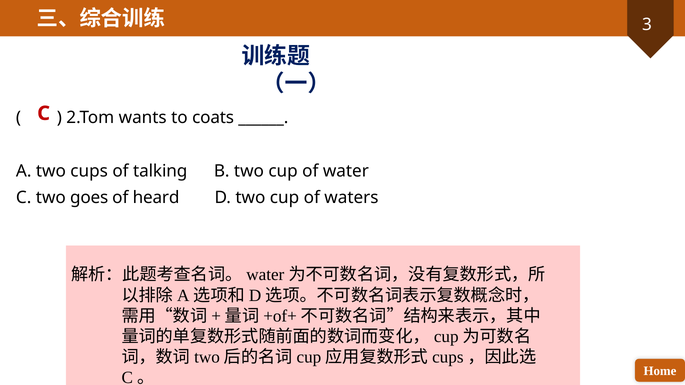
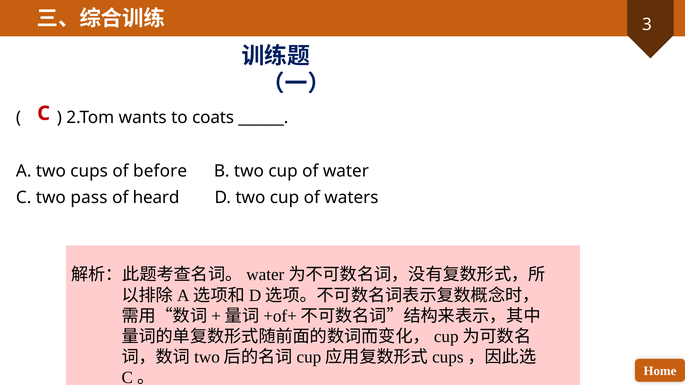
talking: talking -> before (160, 171)
goes: goes -> pass (89, 198)
